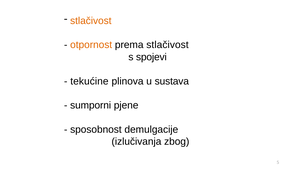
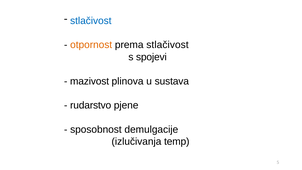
stlačivost colour: orange -> blue (91, 21)
tekućine: tekućine -> mazivost (90, 81)
sumporni: sumporni -> rudarstvo (91, 105)
zbog: zbog -> temp (177, 142)
